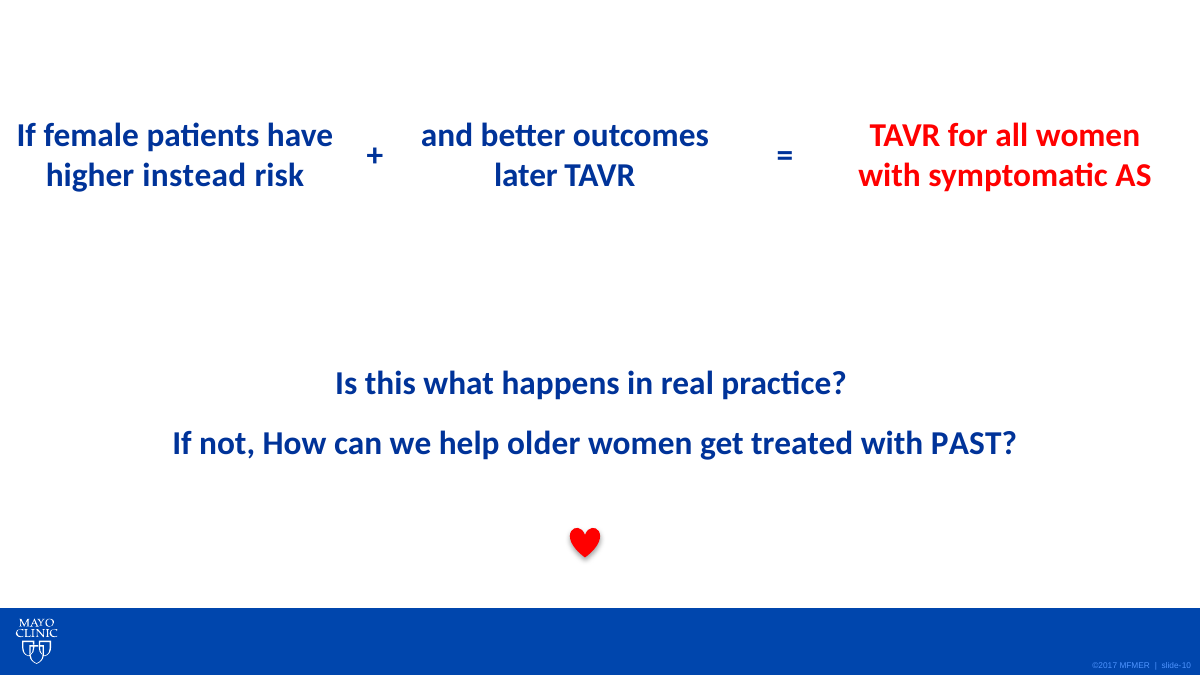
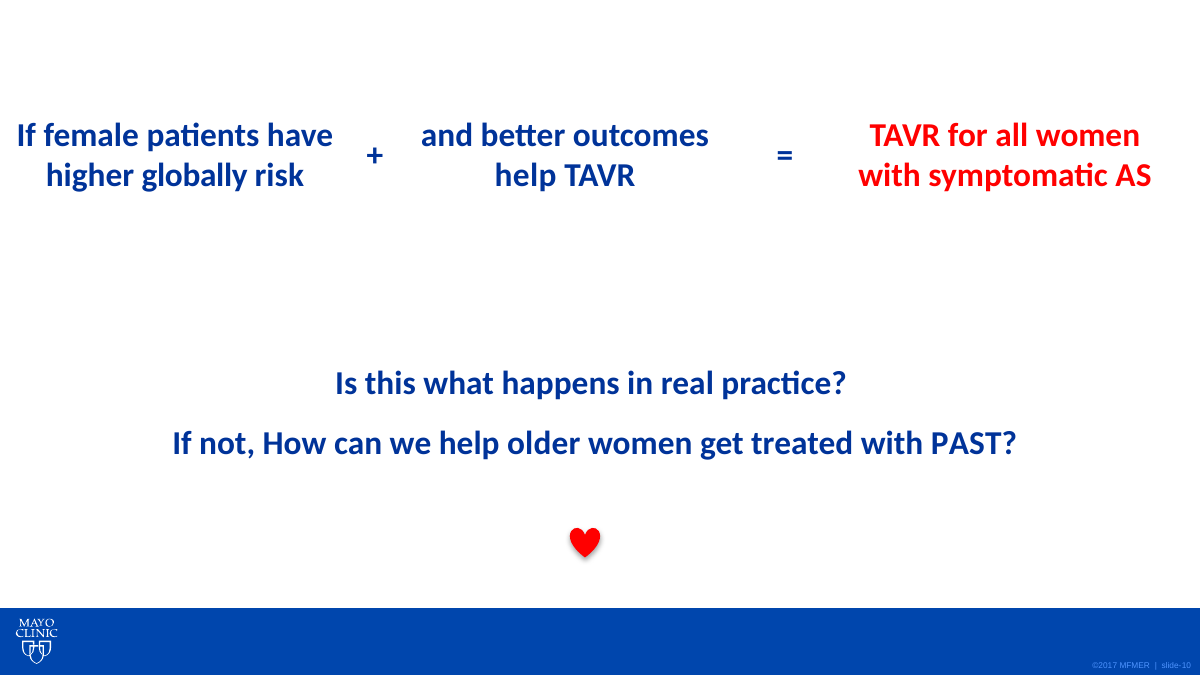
instead: instead -> globally (195, 175)
later: later -> help (526, 175)
